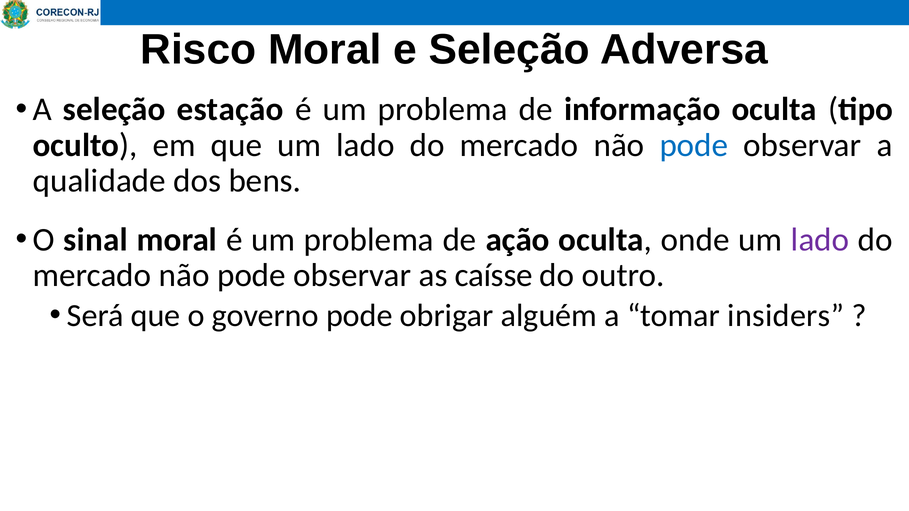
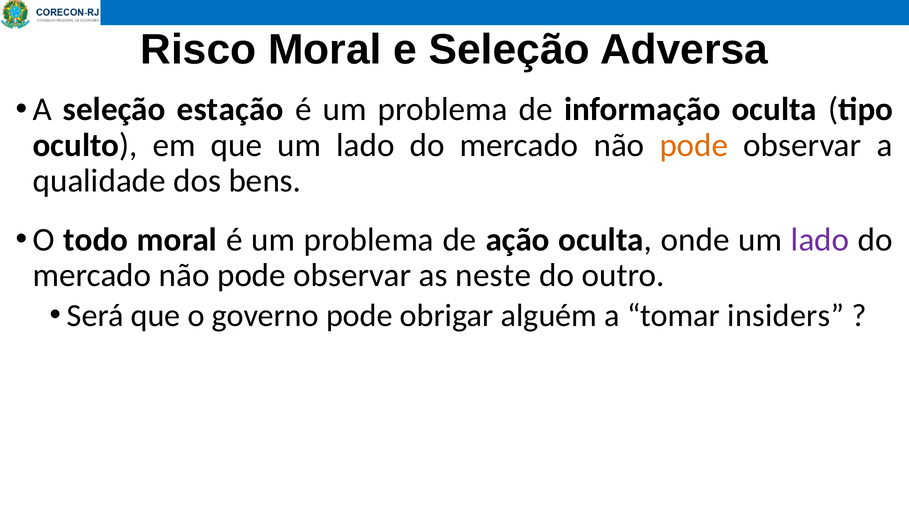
pode colour: blue -> orange (694, 145)
sinal: sinal -> todo (96, 240)
caísse: caísse -> neste (493, 276)
